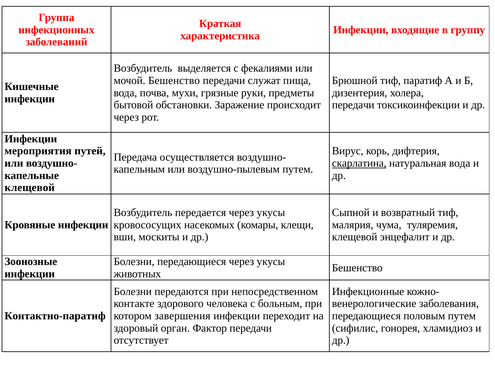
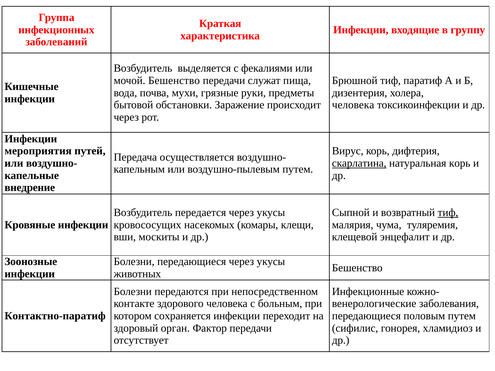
передачи: передачи -> человека (353, 105)
натуральная вода: вода -> корь (460, 163)
клещевой: клещевой -> внедрение (30, 188)
тиф underline: none -> present (448, 213)
завершения: завершения -> сохраняется (183, 316)
